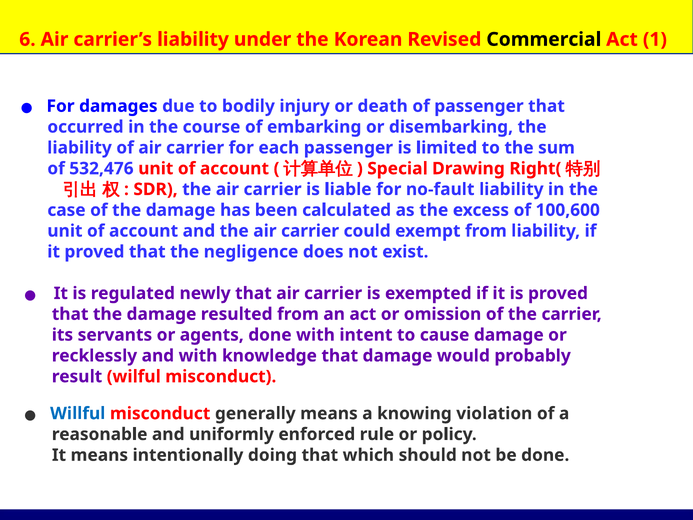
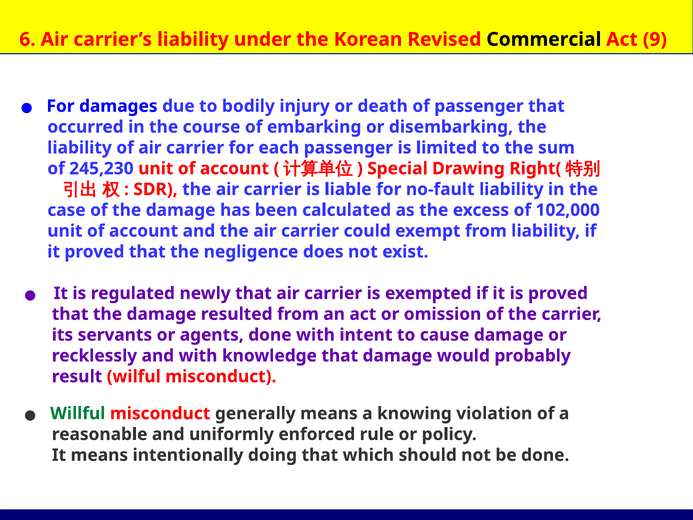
1: 1 -> 9 (655, 39)
532,476: 532,476 -> 245,230 (101, 168)
100,600: 100,600 -> 102,000 (568, 210)
Willful colour: blue -> green (78, 413)
